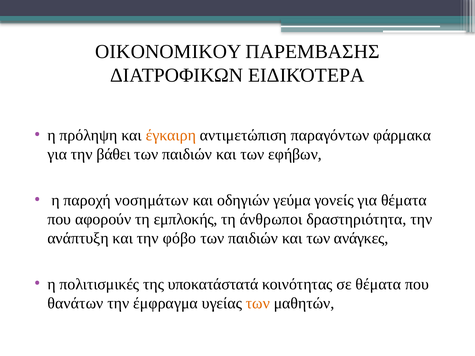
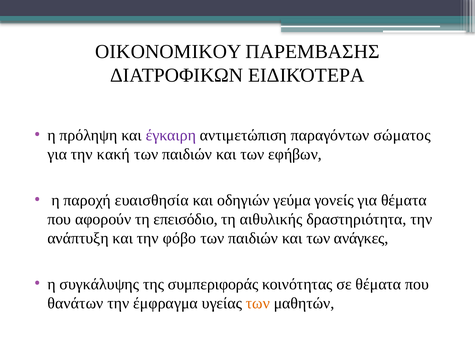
έγκαιρη colour: orange -> purple (171, 135)
φάρμακα: φάρμακα -> σώματος (402, 135)
βάθει: βάθει -> κακή (113, 154)
νοσημάτων: νοσημάτων -> ευαισθησία (152, 200)
εμπλοκής: εμπλοκής -> επεισόδιο (186, 219)
άνθρωποι: άνθρωποι -> αιθυλικής (271, 219)
πολιτισμικές: πολιτισμικές -> συγκάλυψης (99, 284)
υποκατάστατά: υποκατάστατά -> συμπεριφοράς (213, 284)
